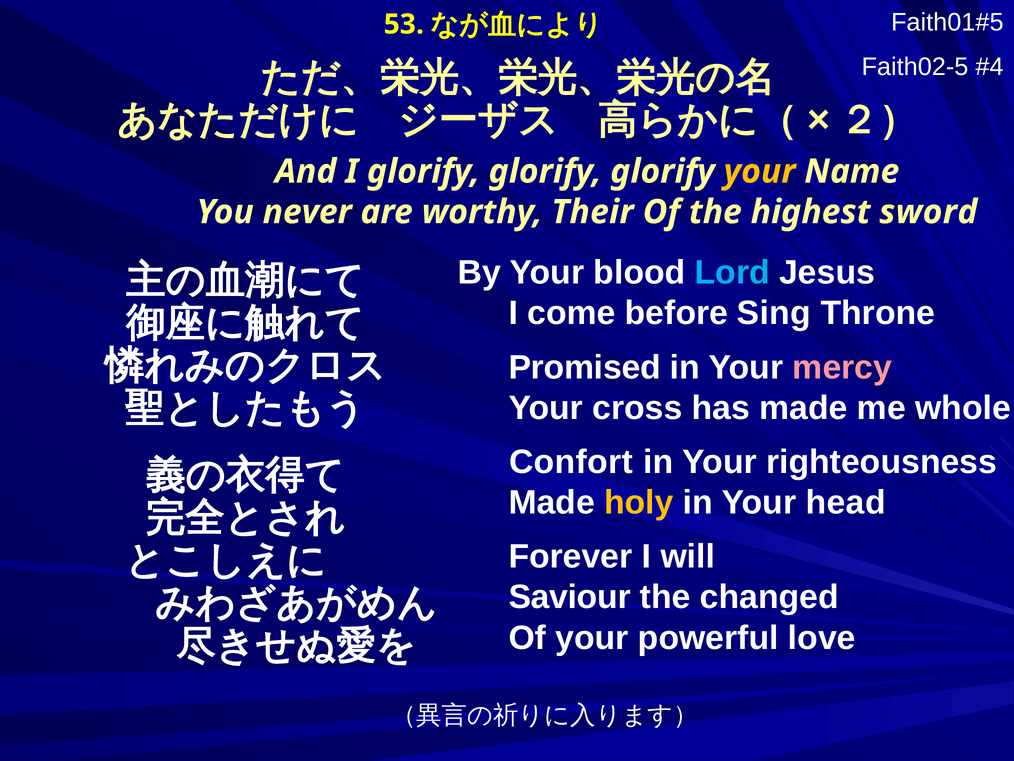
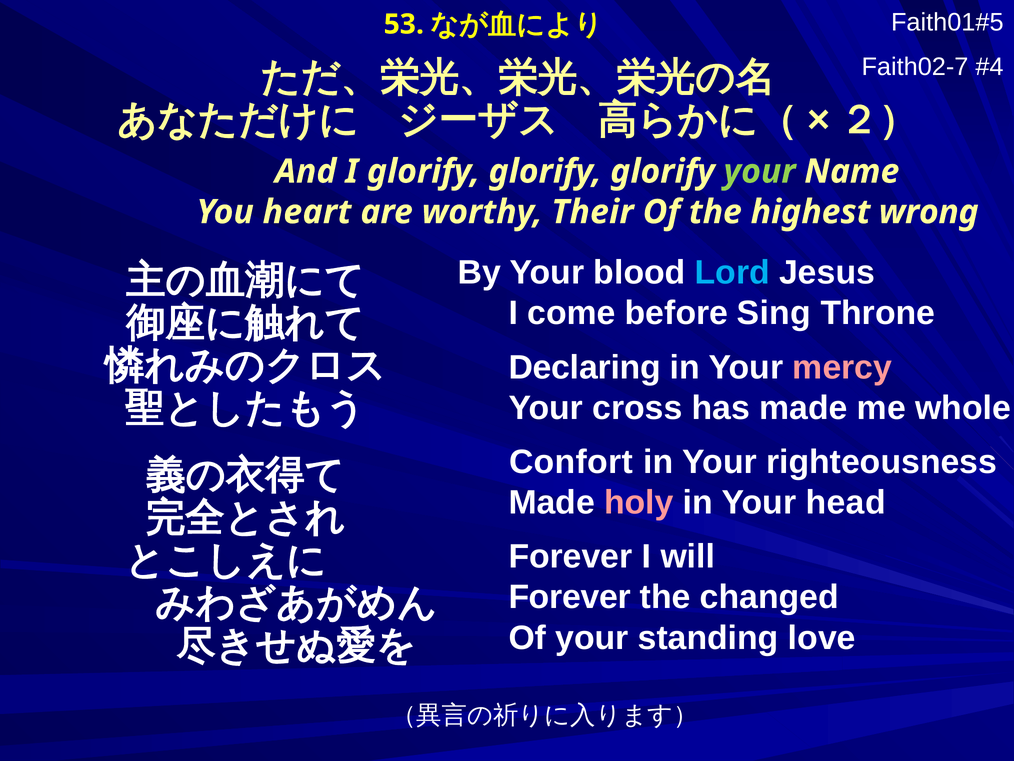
Faith02-5: Faith02-5 -> Faith02-7 (915, 67)
your colour: yellow -> light green (760, 171)
never: never -> heart (307, 212)
sword: sword -> wrong (929, 212)
Promised: Promised -> Declaring (585, 367)
holy colour: yellow -> pink (639, 502)
Saviour: Saviour -> Forever (570, 597)
powerful: powerful -> standing (708, 637)
